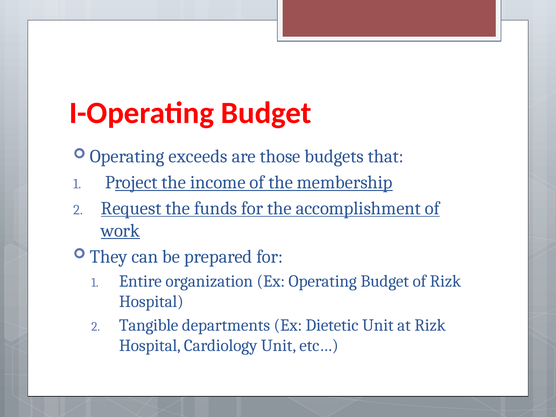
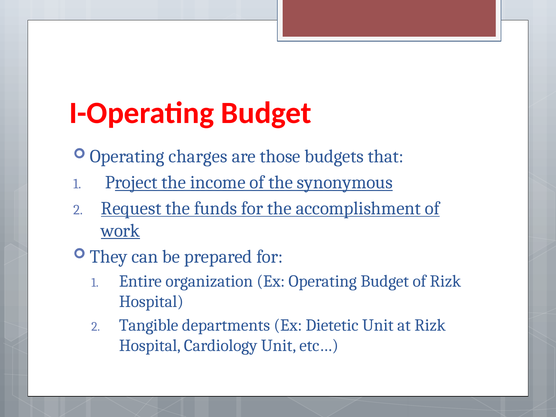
exceeds: exceeds -> charges (198, 157)
membership: membership -> synonymous (345, 182)
